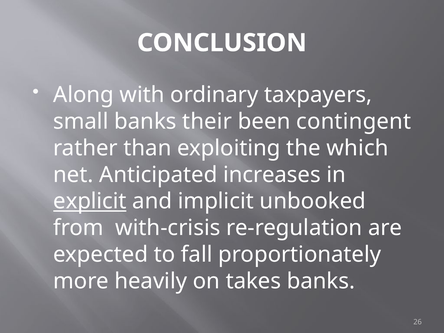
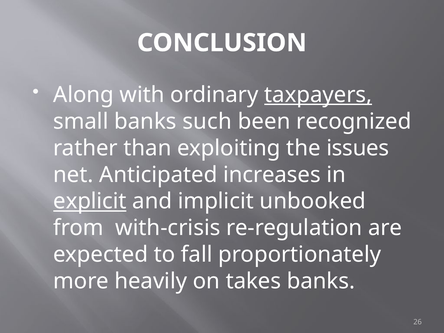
taxpayers underline: none -> present (318, 95)
their: their -> such (207, 121)
contingent: contingent -> recognized (354, 121)
which: which -> issues (358, 148)
